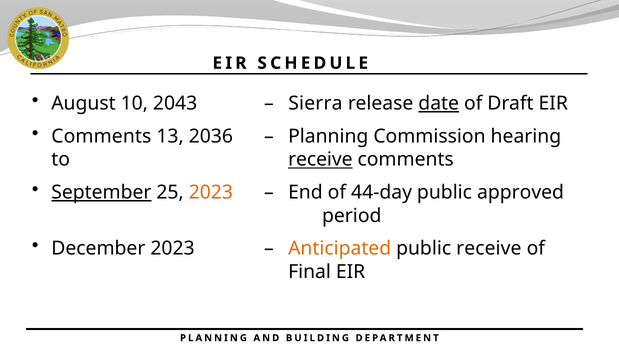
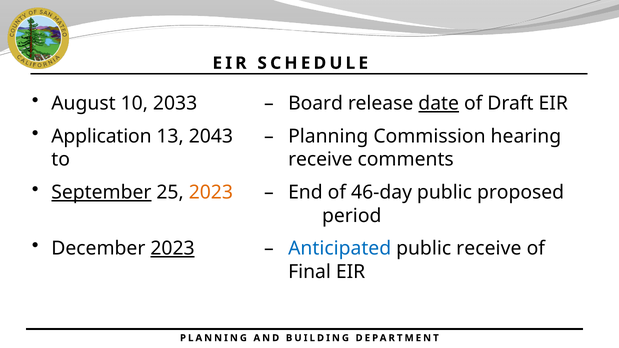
2043: 2043 -> 2033 (175, 104)
Sierra: Sierra -> Board (316, 104)
Comments: Comments -> Application (101, 136)
2036: 2036 -> 2043 (211, 136)
receive underline: present -> none (320, 160)
44-day: 44-day -> 46-day (382, 193)
approved: approved -> proposed (521, 193)
2023 underline: none -> present (173, 249)
Anticipated colour: orange -> blue (340, 249)
